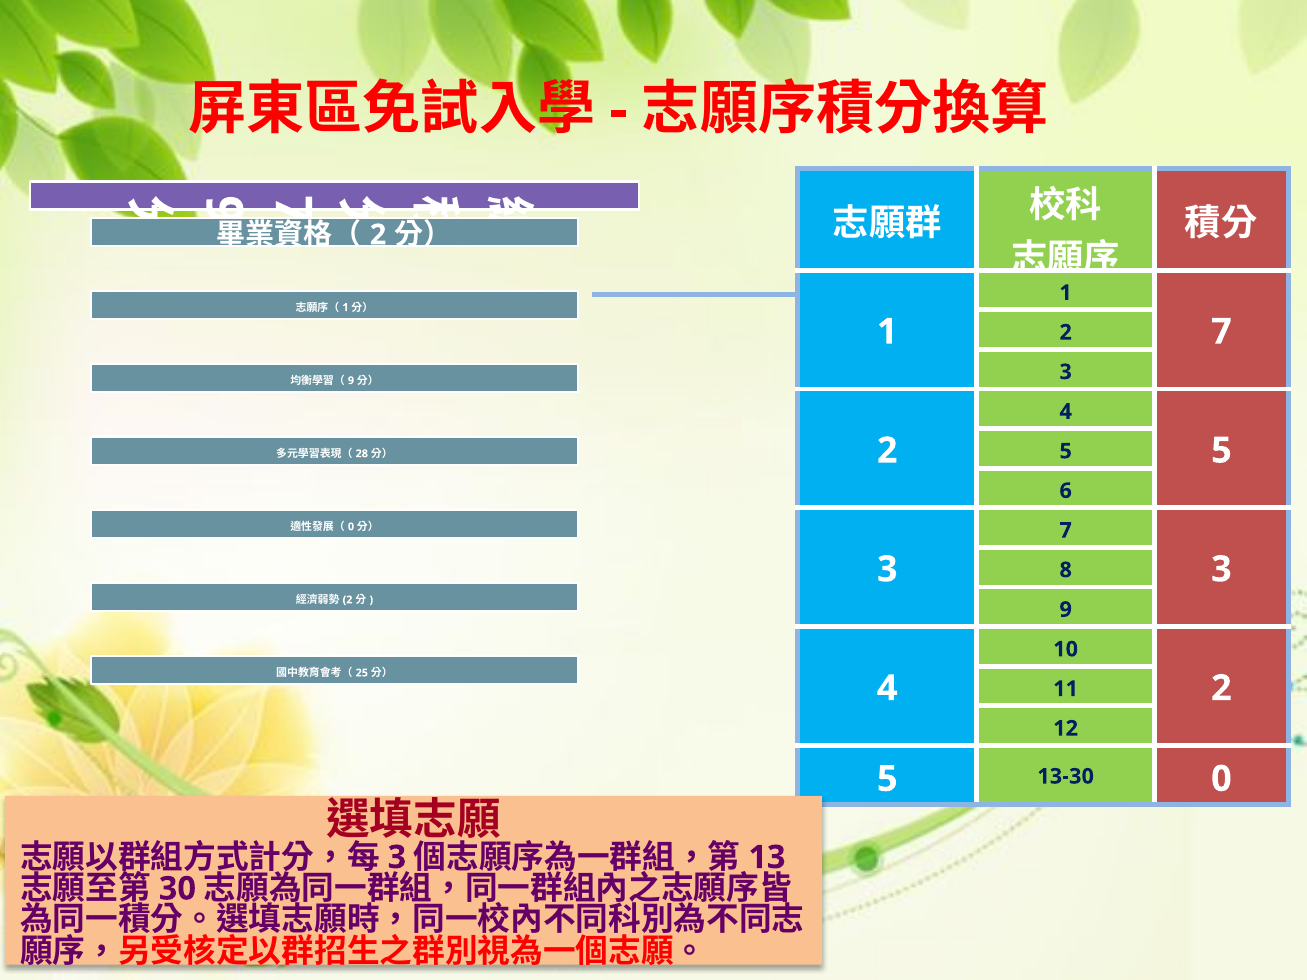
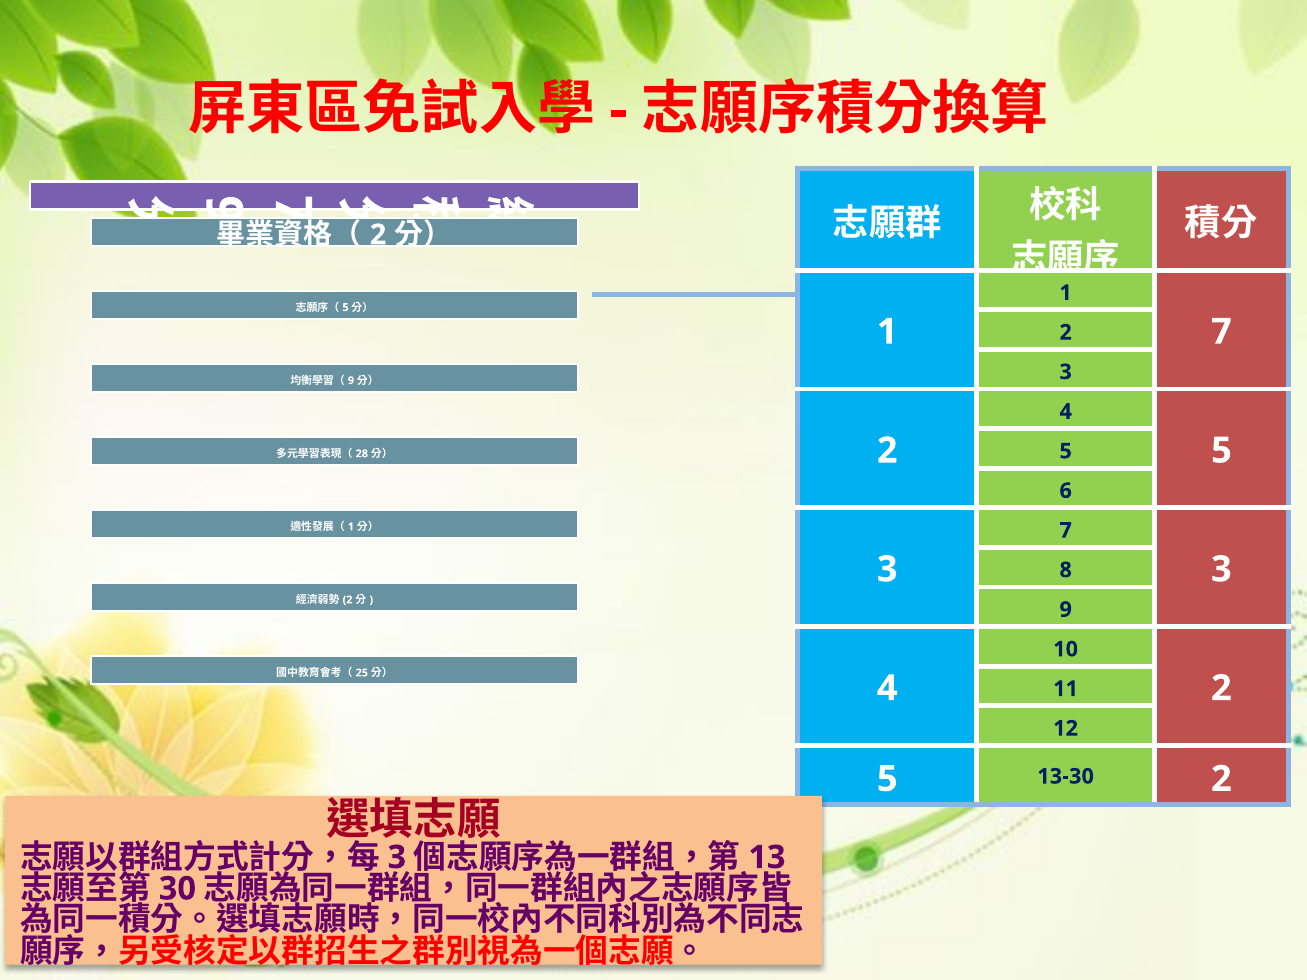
1: 1 -> 5 (346, 308)
0: 0 -> 1 (351, 527)
13-30 0: 0 -> 2 (1221, 779)
